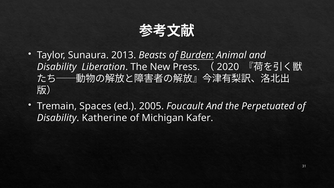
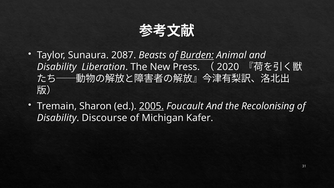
2013: 2013 -> 2087 (124, 55)
Spaces: Spaces -> Sharon (95, 106)
2005 underline: none -> present (151, 106)
Perpetuated: Perpetuated -> Recolonising (268, 106)
Katherine: Katherine -> Discourse (104, 118)
